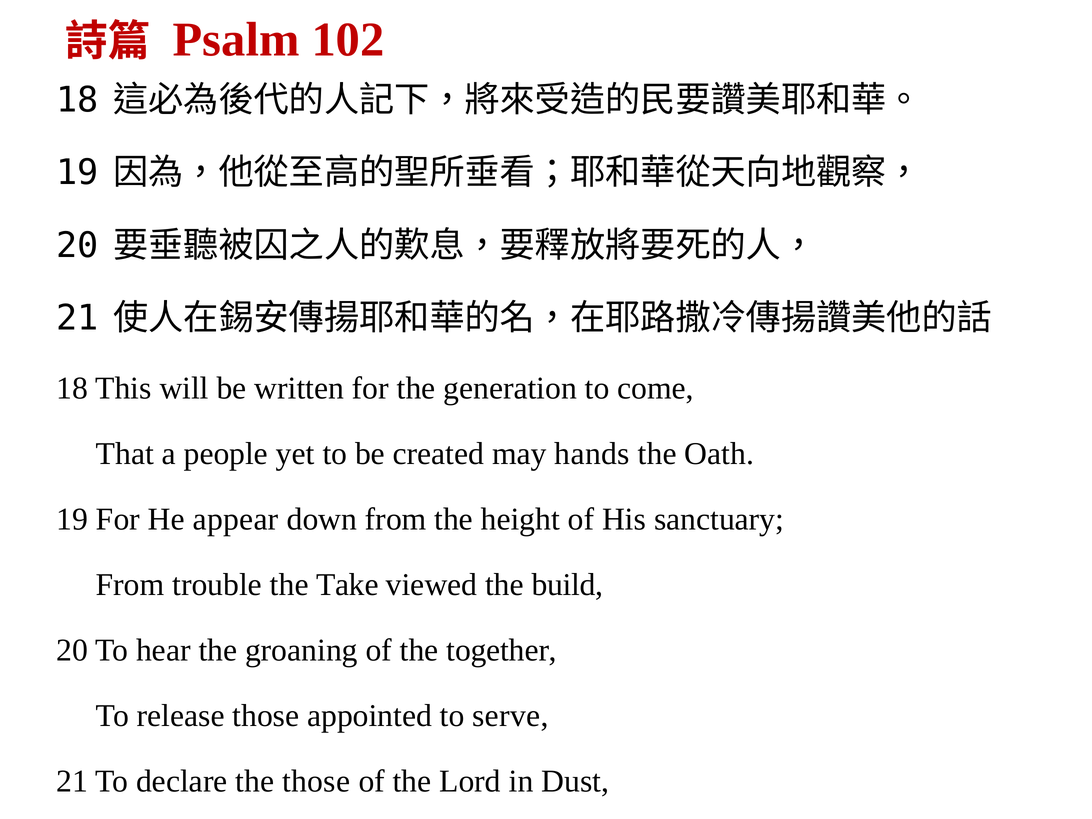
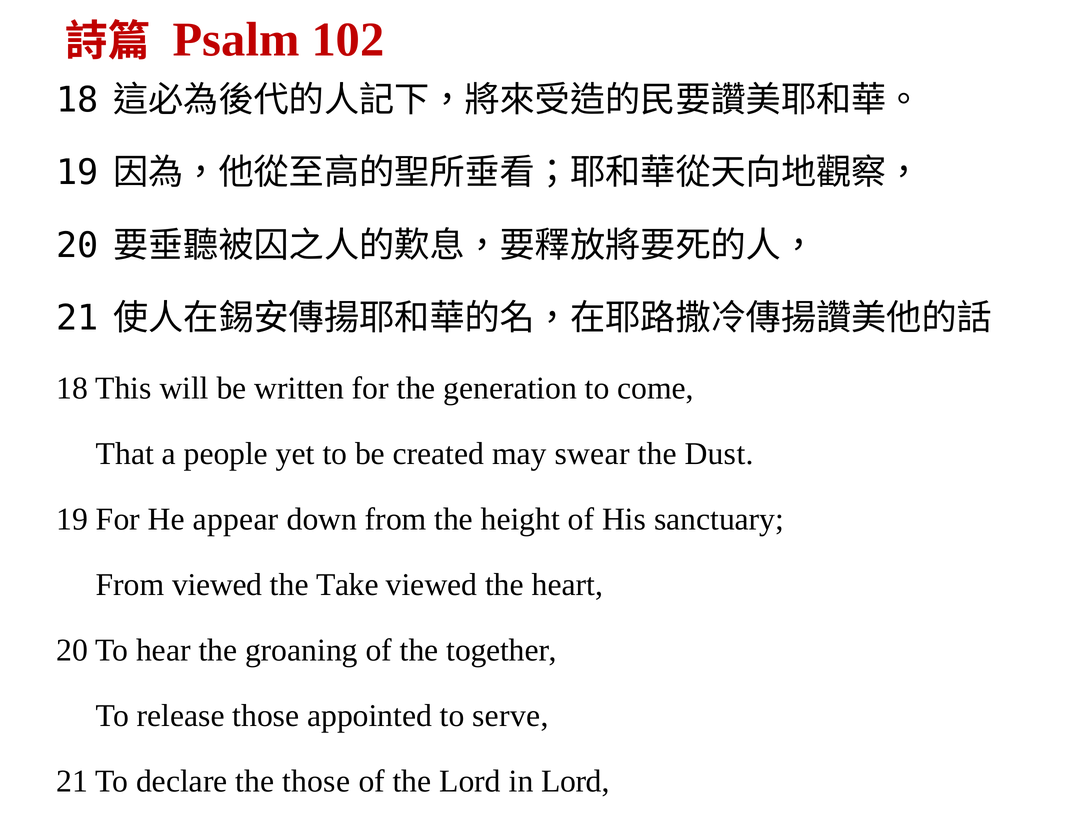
hands: hands -> swear (592, 454)
Oath: Oath -> Dust (719, 454)
From trouble: trouble -> viewed (217, 585)
build: build -> heart (567, 585)
in Dust: Dust -> Lord (575, 781)
